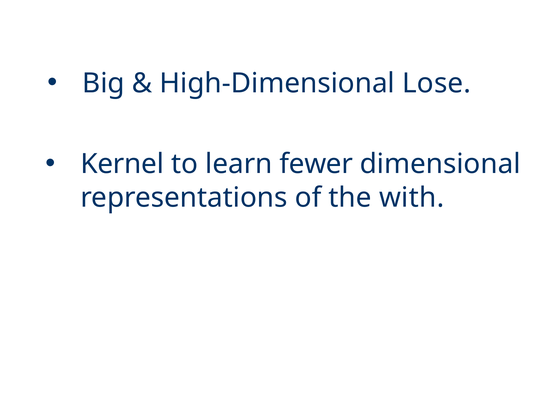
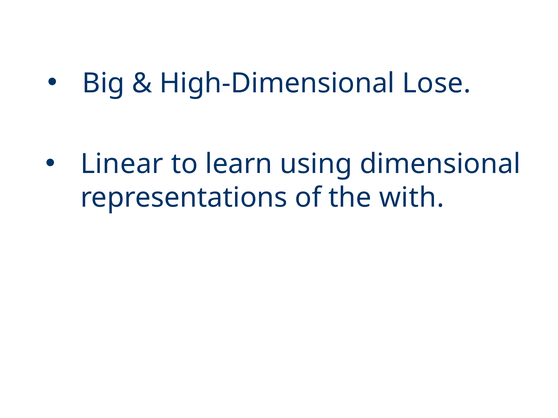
Kernel: Kernel -> Linear (122, 164)
fewer: fewer -> using (316, 164)
